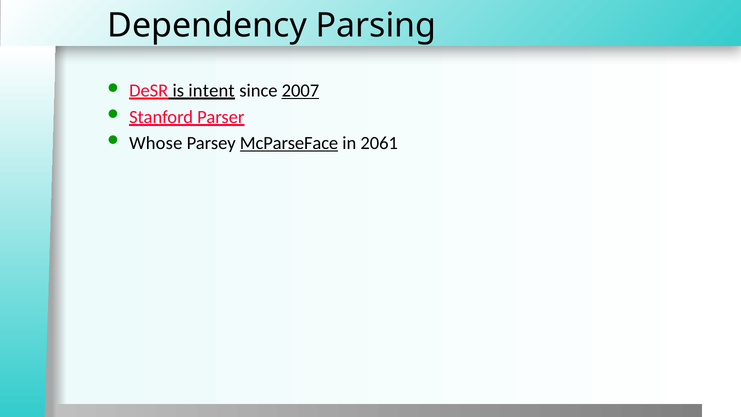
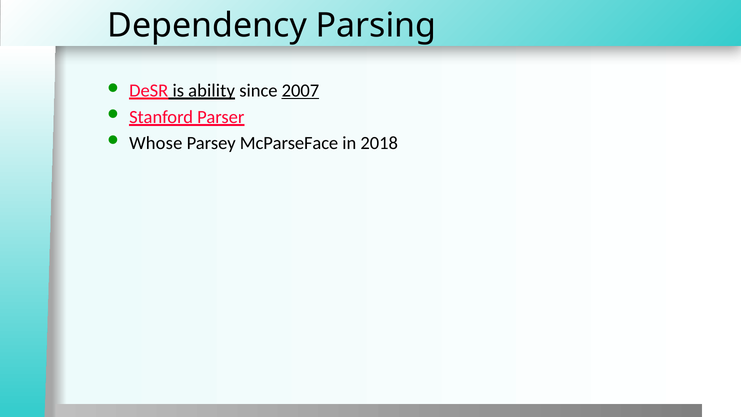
intent: intent -> ability (212, 91)
McParseFace underline: present -> none (289, 143)
2061: 2061 -> 2018 (379, 143)
